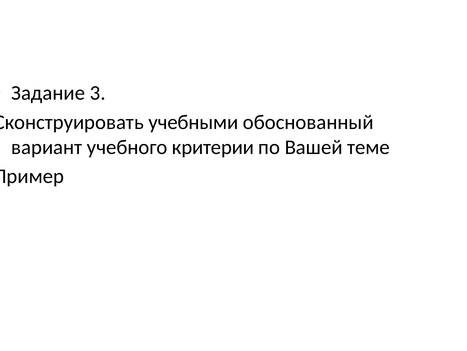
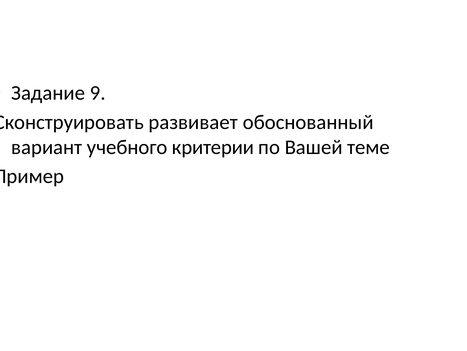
3: 3 -> 9 (98, 93)
учебными: учебными -> развивает (193, 122)
